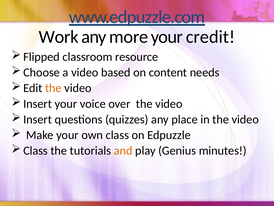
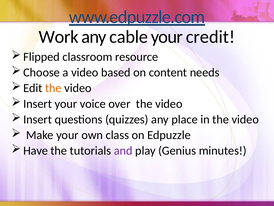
more: more -> cable (129, 37)
Class: Class -> Have (36, 150)
and colour: orange -> purple (123, 150)
